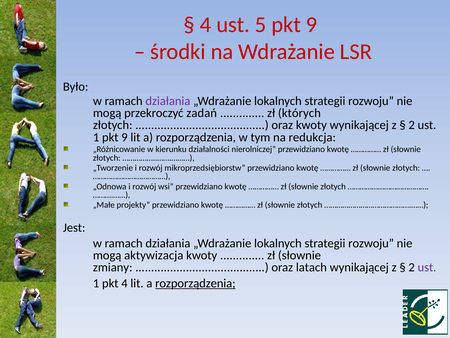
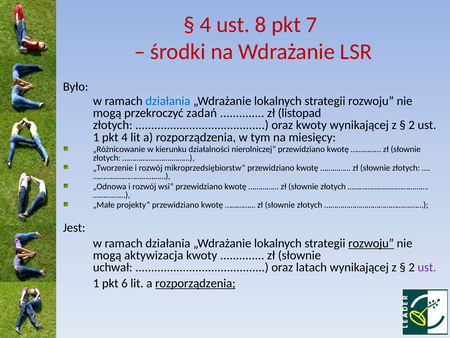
5: 5 -> 8 (261, 25)
9: 9 -> 7 (312, 25)
działania colour: purple -> blue (168, 101)
których: których -> listopad (300, 113)
1 pkt 9: 9 -> 4 (124, 137)
redukcja: redukcja -> miesięcy (312, 137)
rozwoju underline: none -> present (371, 243)
zmiany: zmiany -> uchwał (113, 267)
pkt 4: 4 -> 6 (124, 283)
